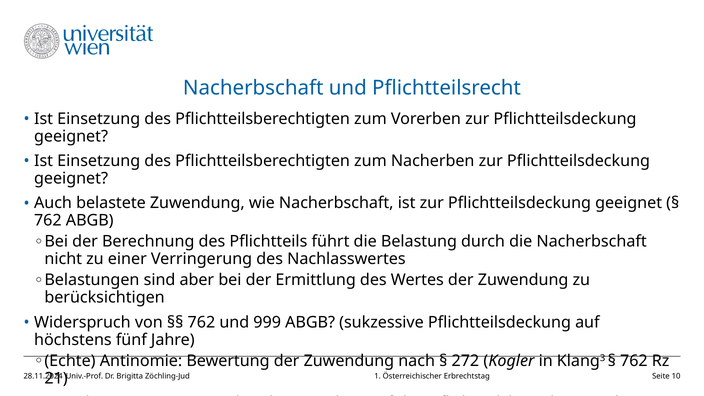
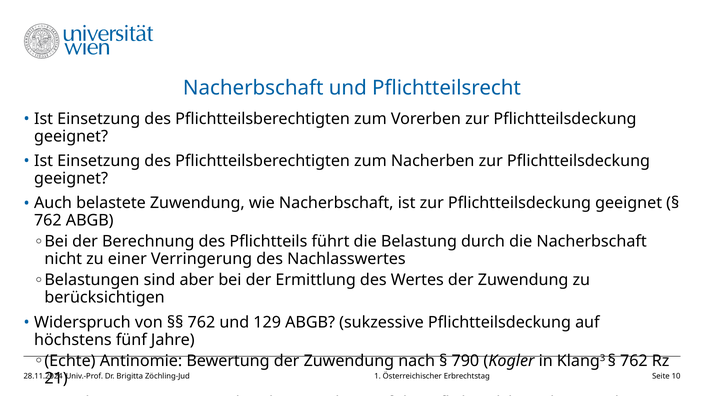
999: 999 -> 129 (267, 322)
272: 272 -> 790 (465, 361)
